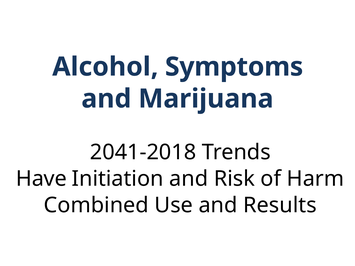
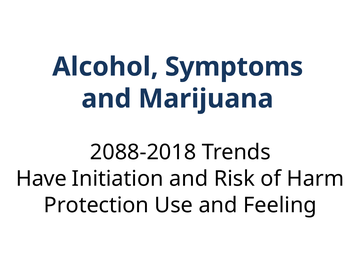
2041-2018: 2041-2018 -> 2088-2018 (143, 152)
Combined: Combined -> Protection (96, 205)
Results: Results -> Feeling (280, 205)
